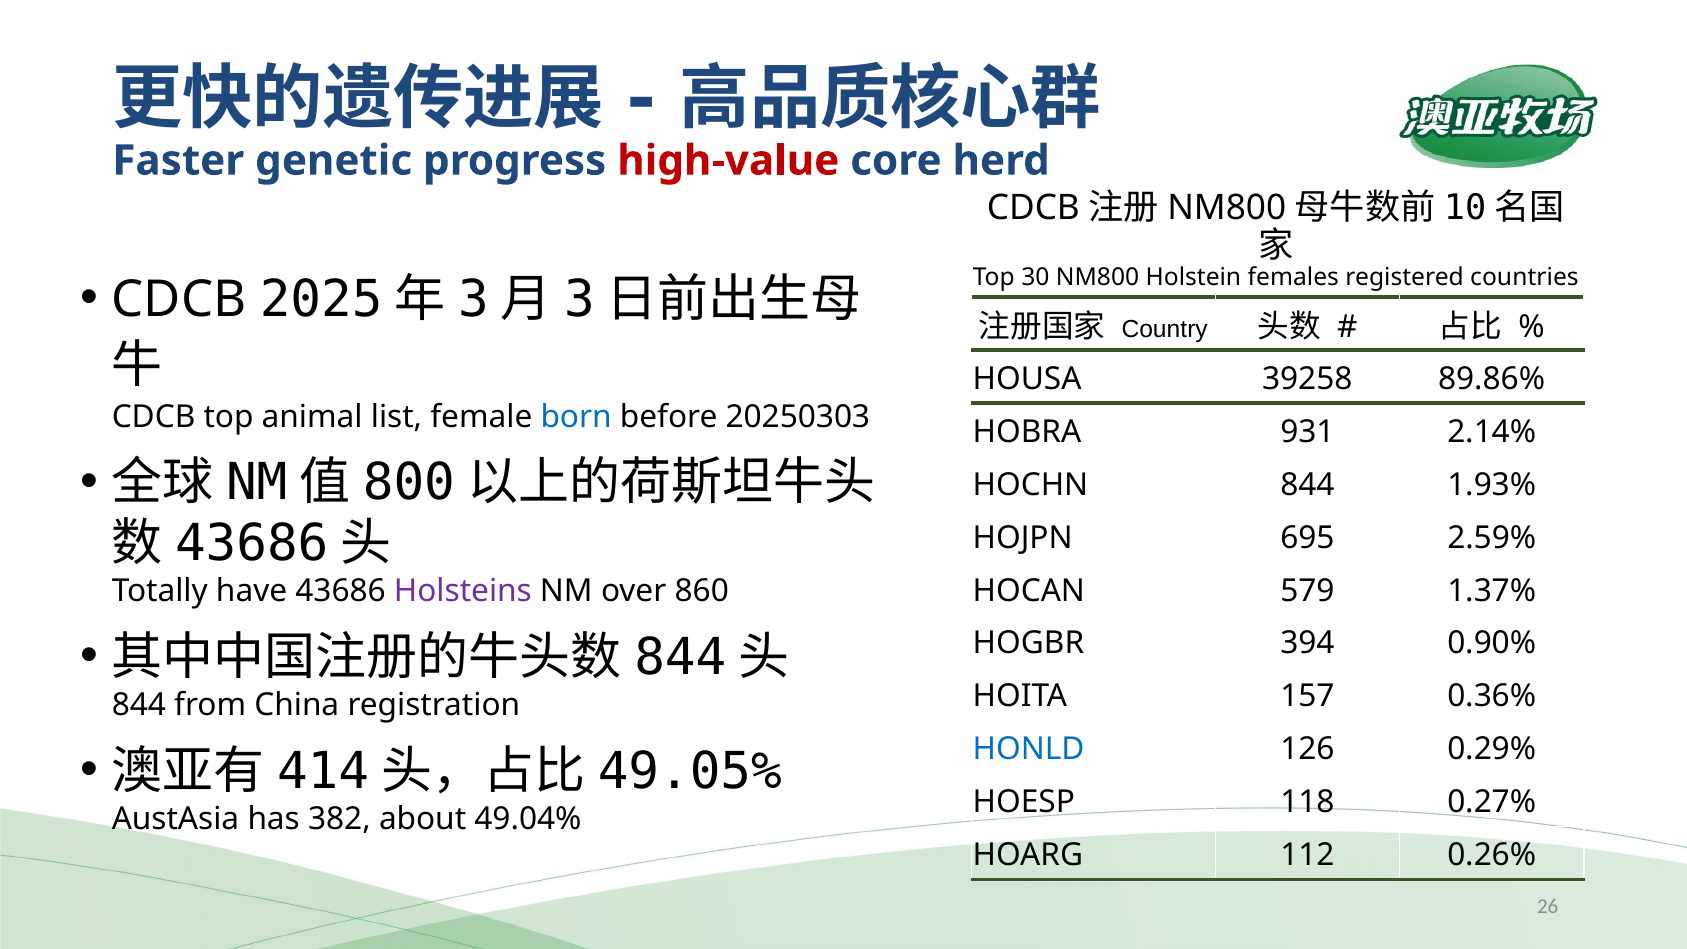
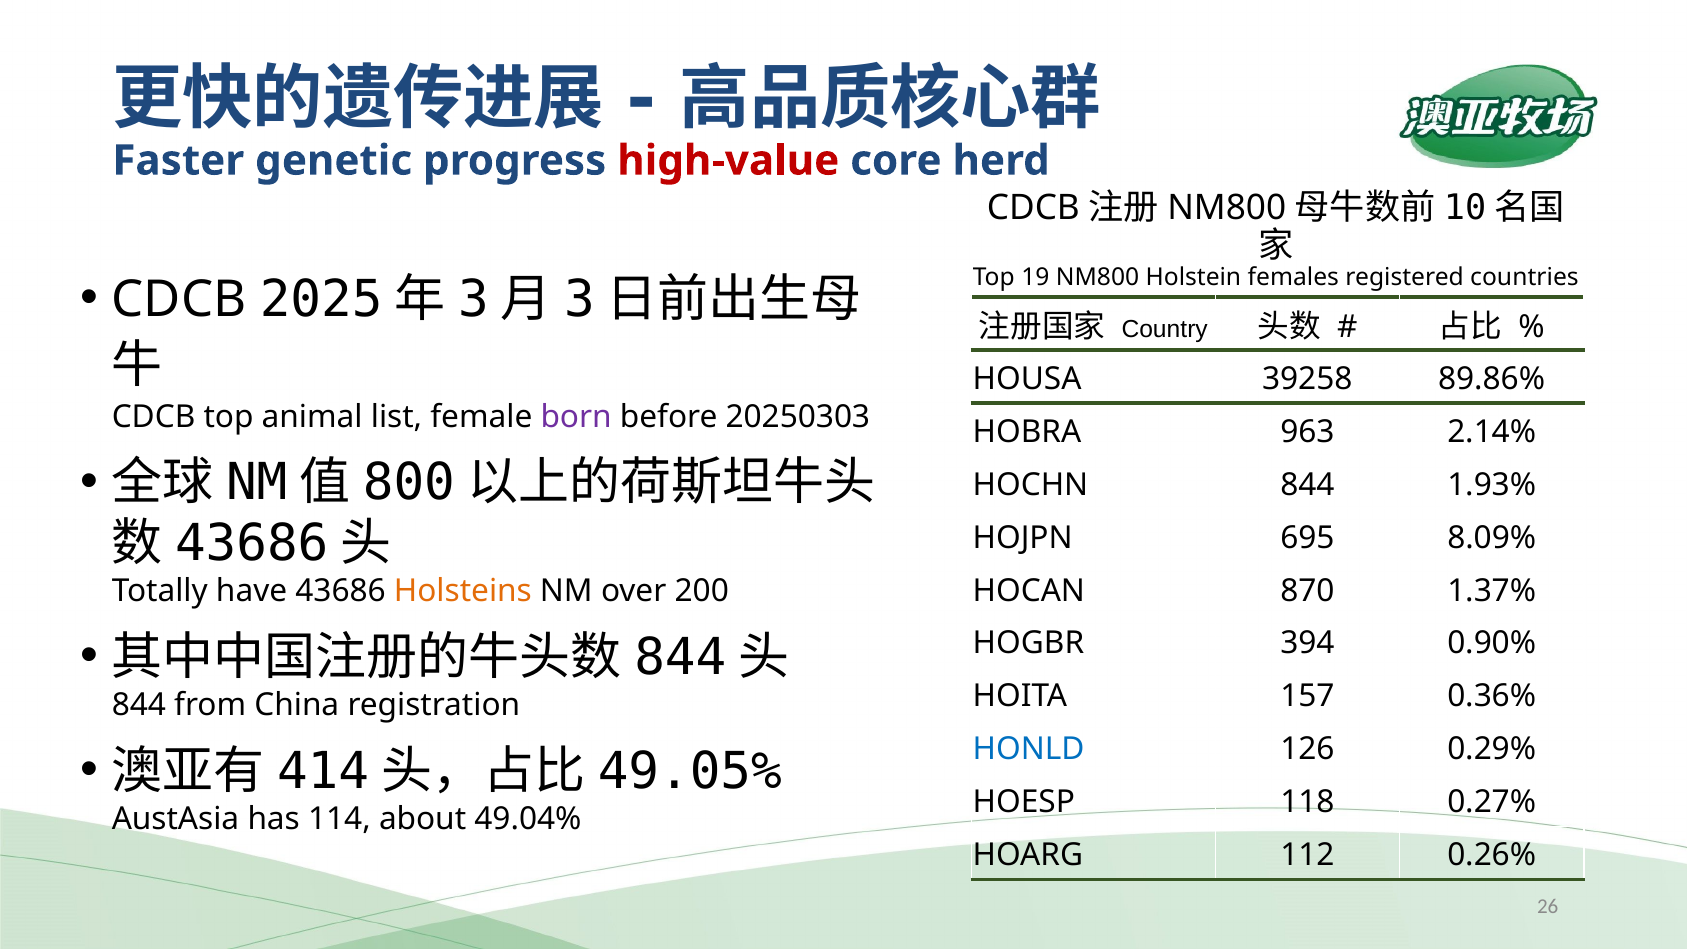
30: 30 -> 19 (1035, 278)
born colour: blue -> purple (576, 417)
931: 931 -> 963 (1307, 432)
2.59%: 2.59% -> 8.09% (1492, 538)
579: 579 -> 870 (1307, 591)
Holsteins colour: purple -> orange (463, 591)
860: 860 -> 200 (702, 591)
382: 382 -> 114 (339, 819)
